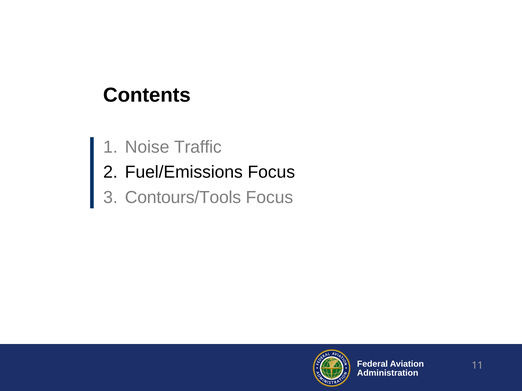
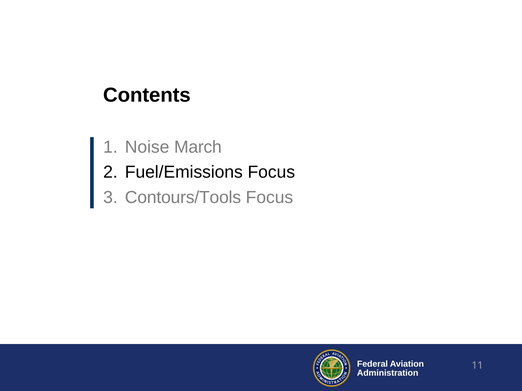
Traffic: Traffic -> March (198, 147)
